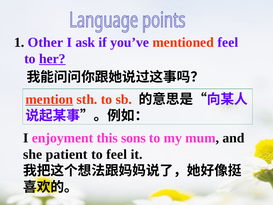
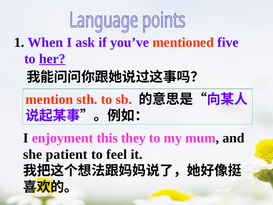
Other: Other -> When (45, 42)
mentioned feel: feel -> five (228, 42)
mention underline: present -> none (49, 99)
sons: sons -> they (133, 138)
